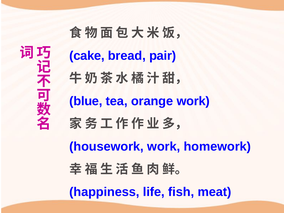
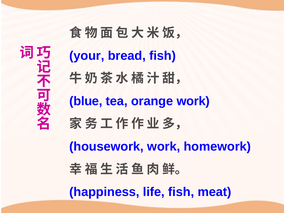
cake: cake -> your (87, 56)
bread pair: pair -> fish (163, 56)
